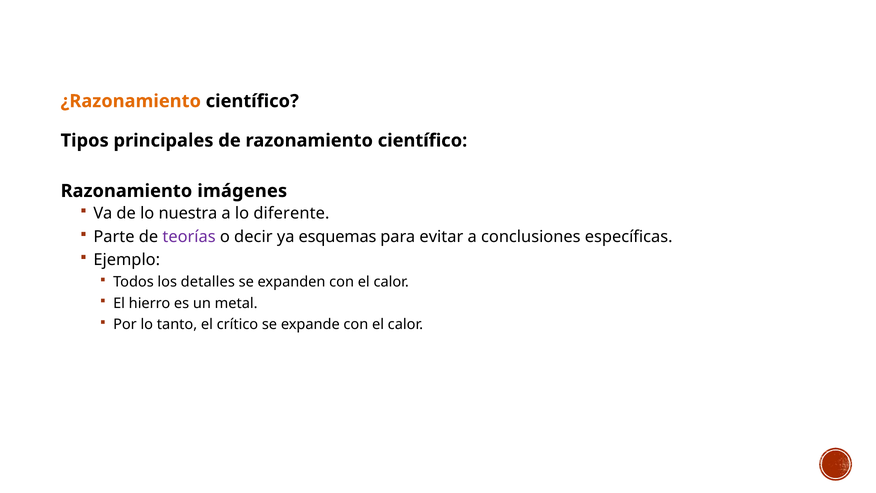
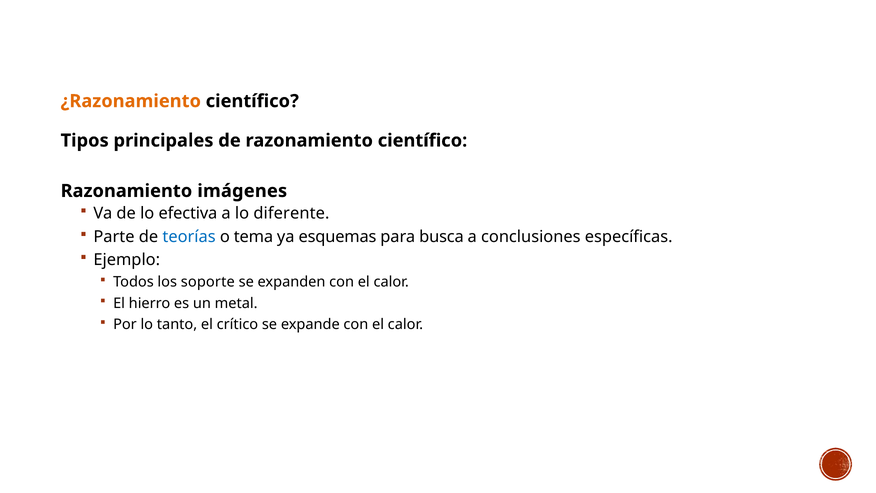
nuestra: nuestra -> efectiva (188, 213)
teorías colour: purple -> blue (189, 236)
decir: decir -> tema (253, 236)
evitar: evitar -> busca (441, 236)
detalles: detalles -> soporte (208, 282)
